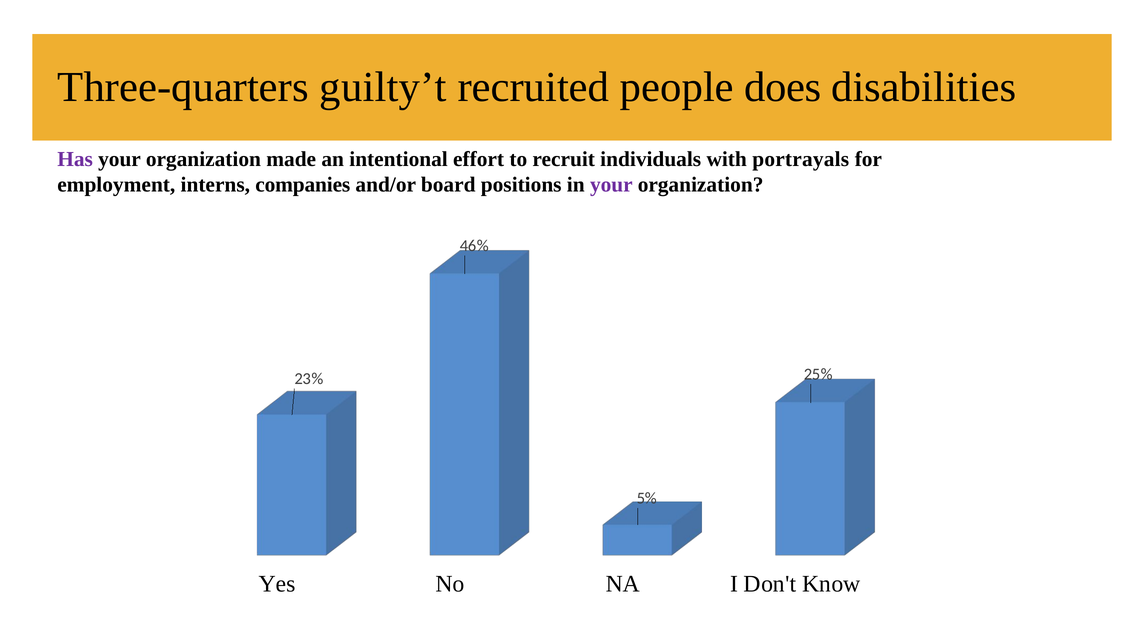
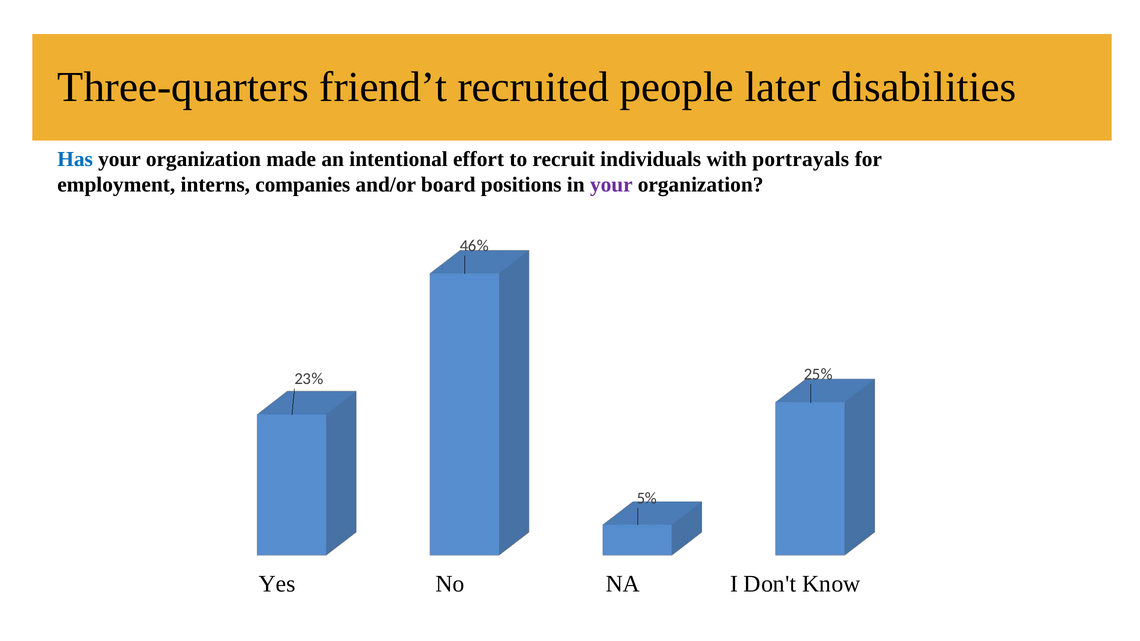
guilty’t: guilty’t -> friend’t (383, 87)
does: does -> later (783, 87)
Has colour: purple -> blue (75, 159)
